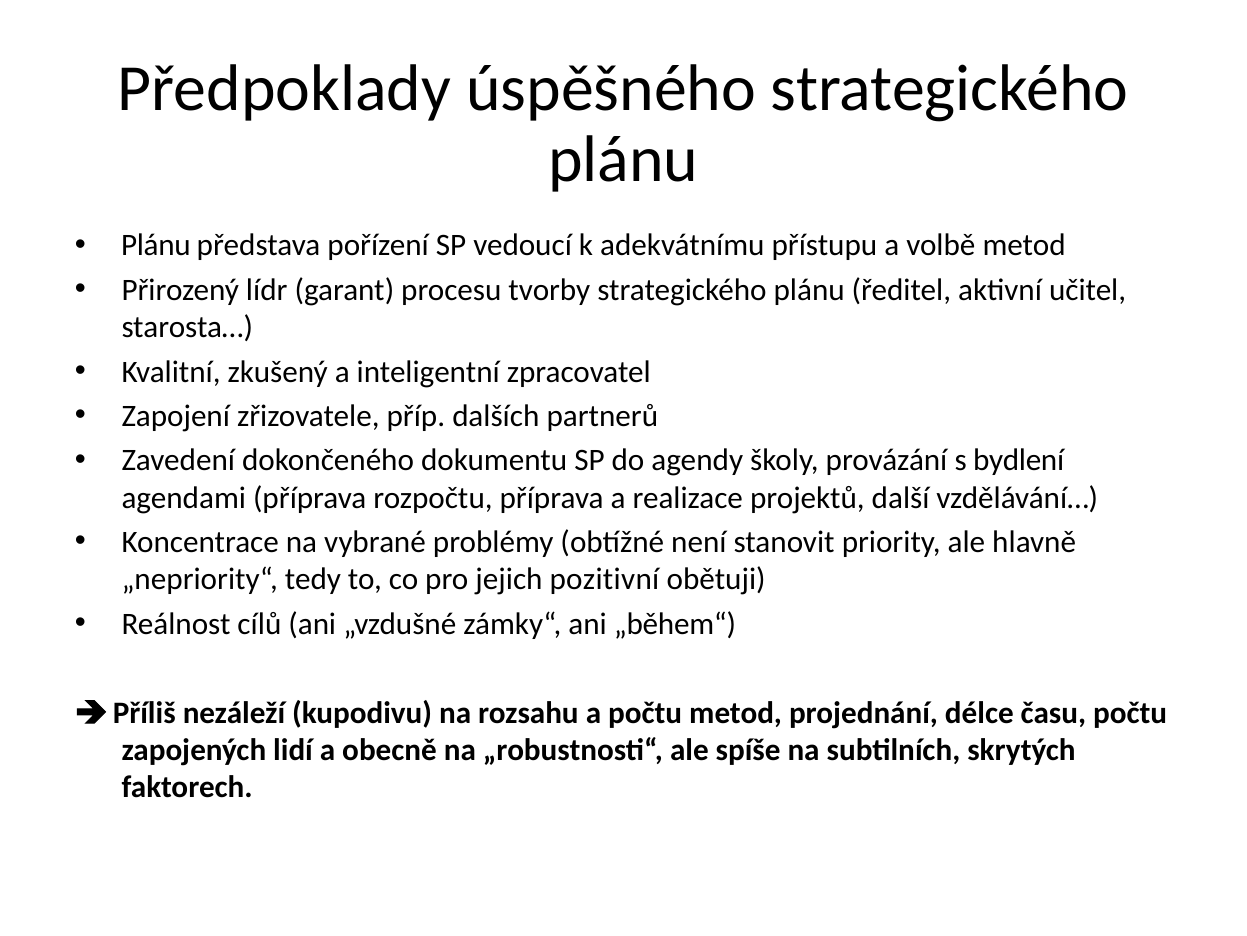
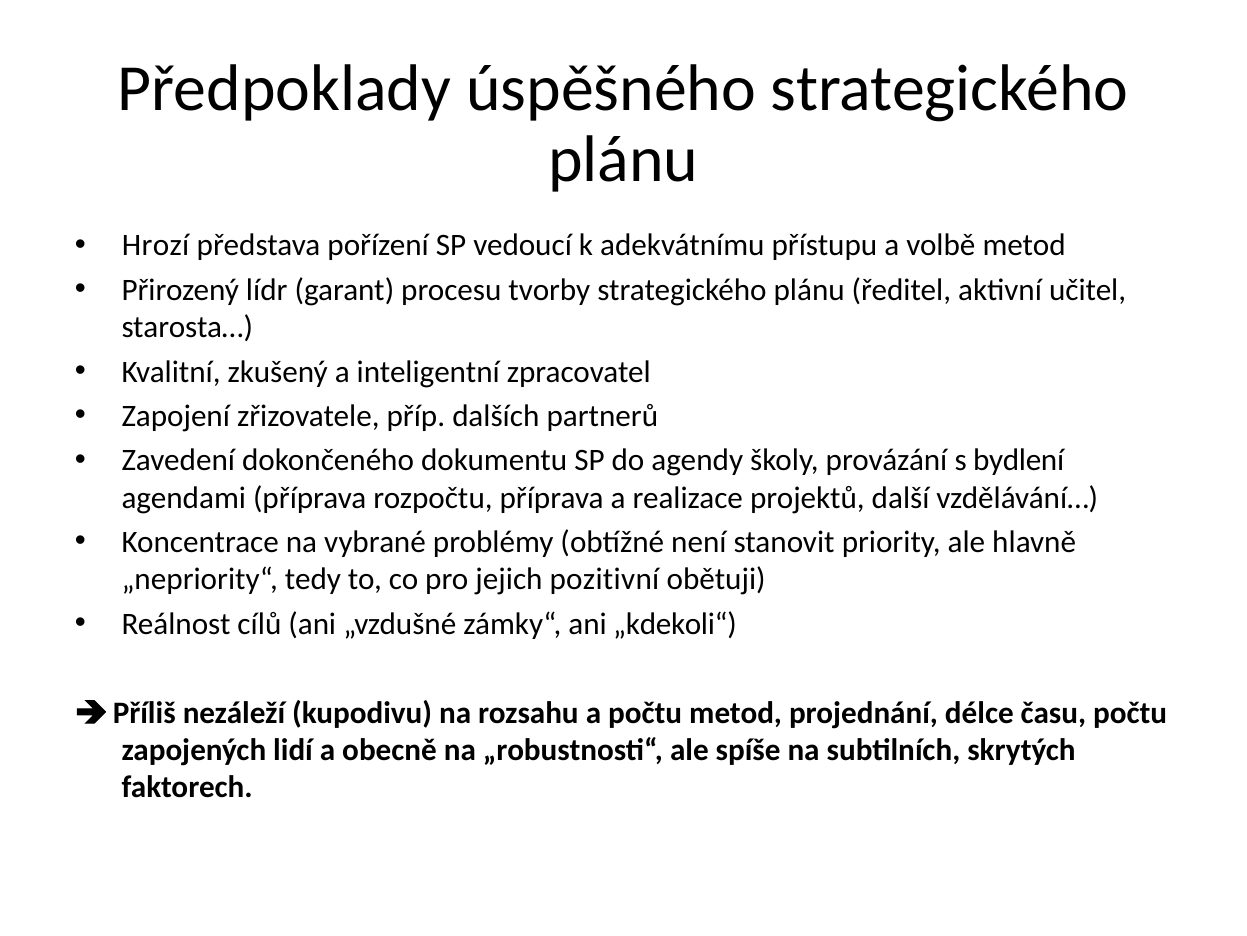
Plánu: Plánu -> Hrozí (156, 245)
„během“: „během“ -> „kdekoli“ (675, 624)
